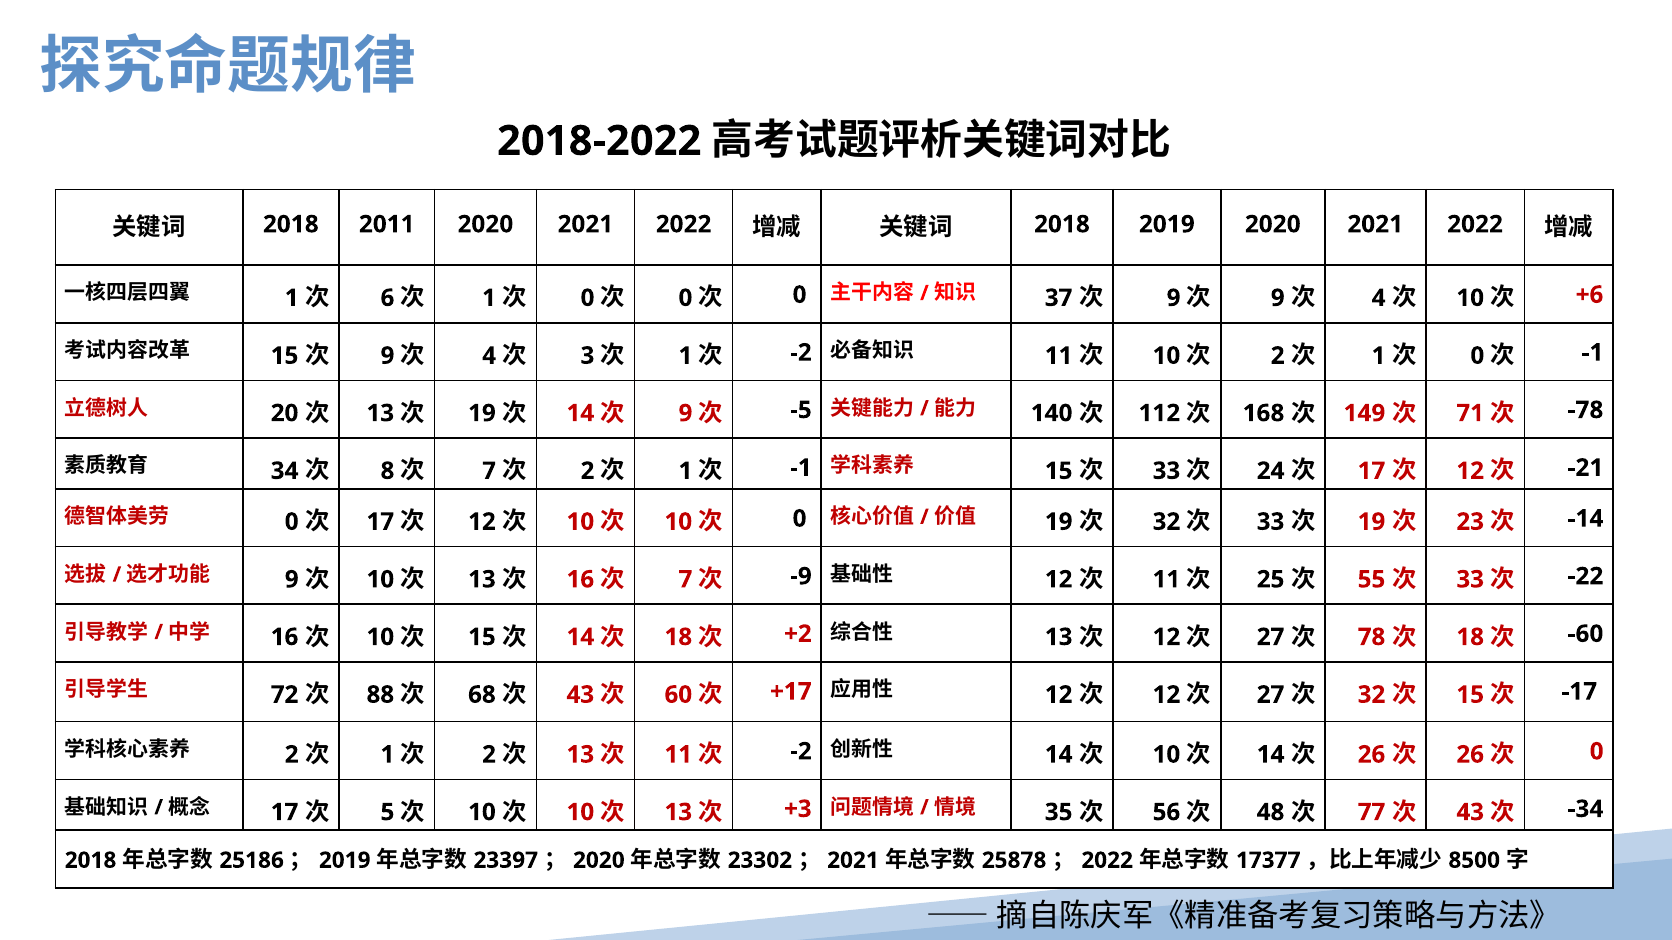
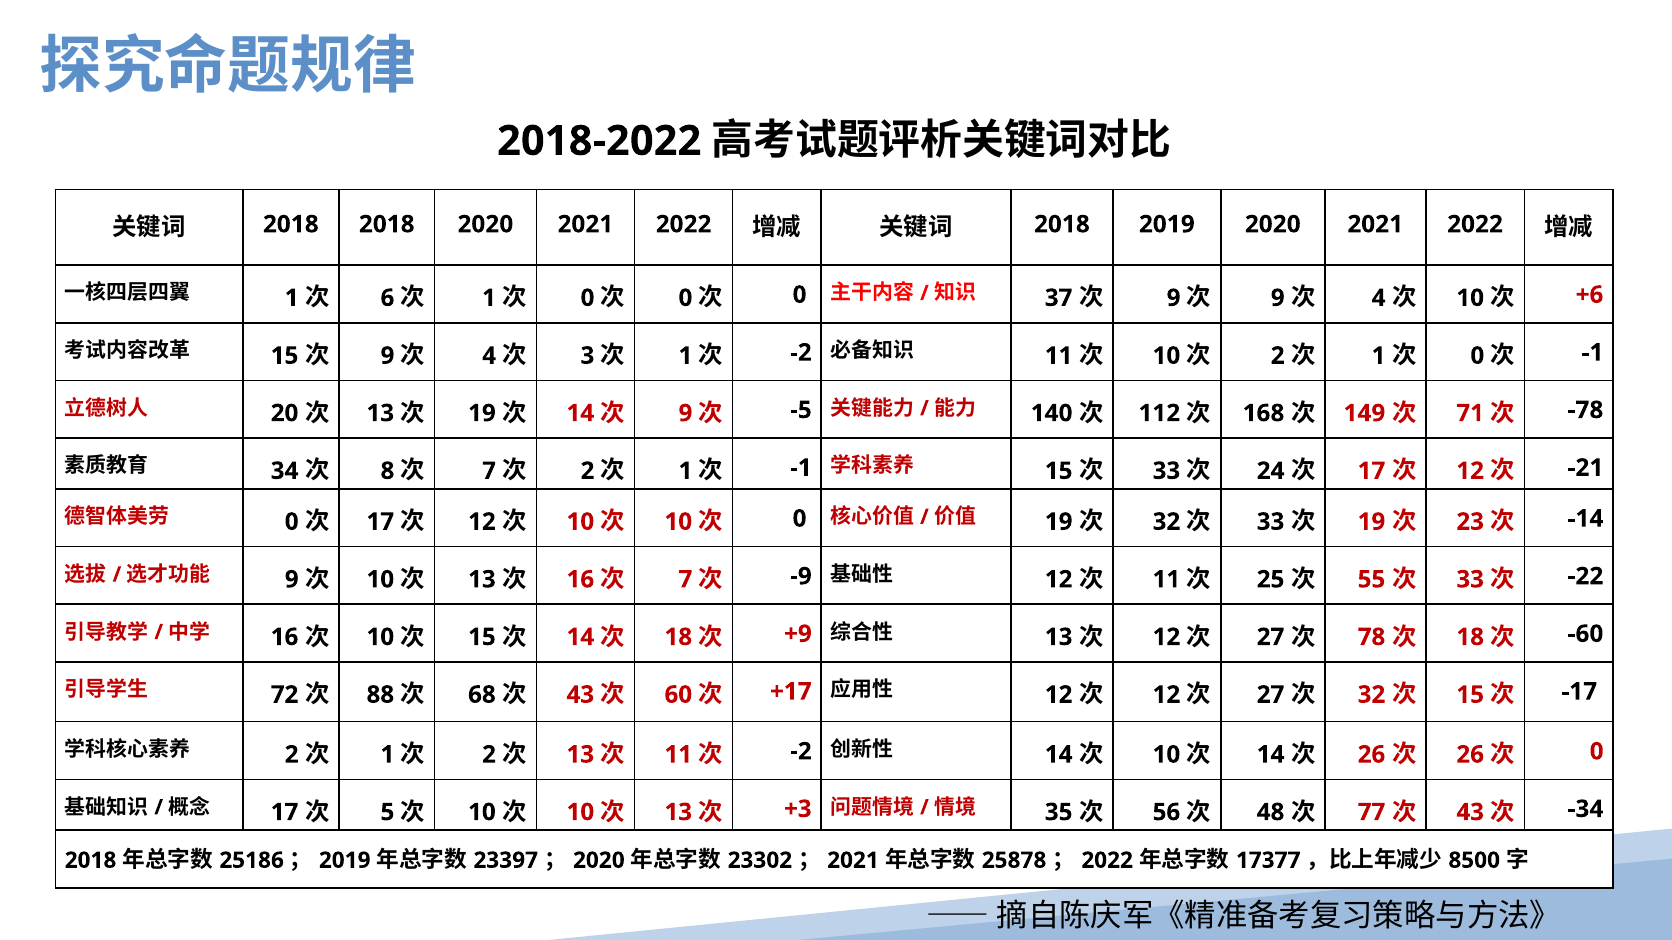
2018 2011: 2011 -> 2018 (387, 224)
+2: +2 -> +9 (798, 634)
